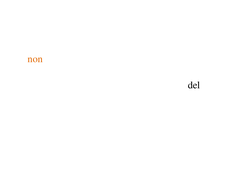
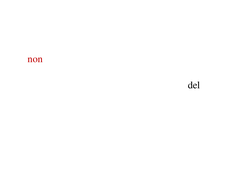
non colour: orange -> red (35, 59)
